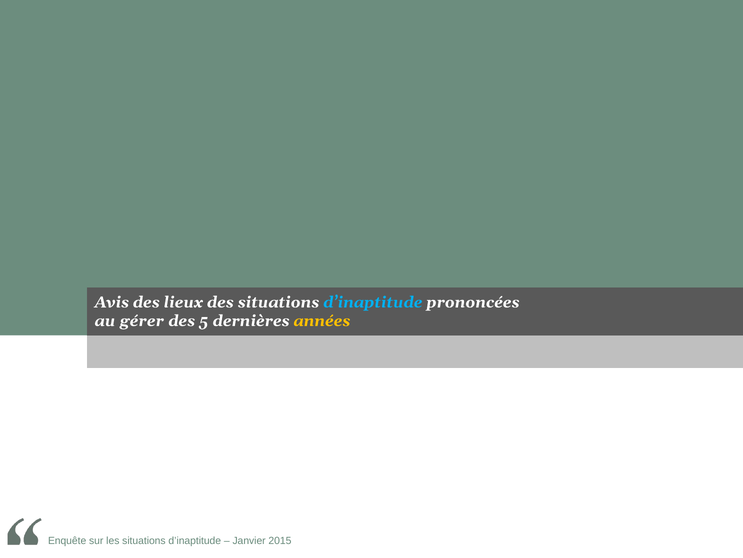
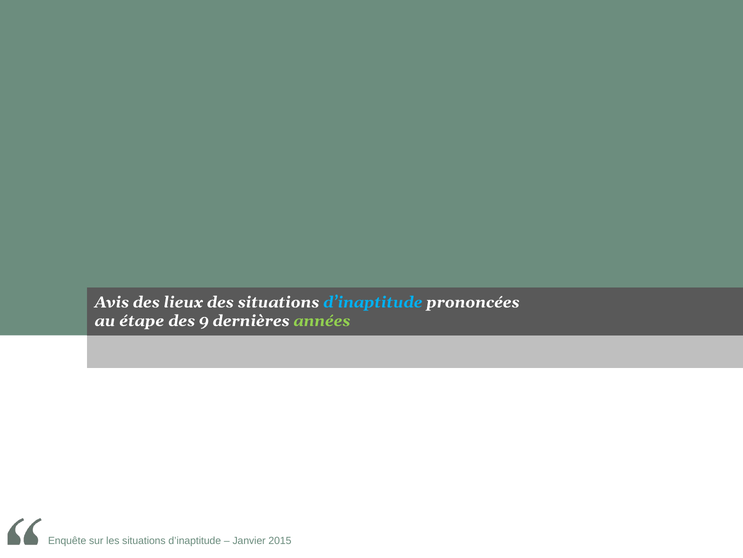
gérer: gérer -> étape (142, 320)
des 5: 5 -> 9 (204, 320)
années colour: yellow -> light green (322, 320)
